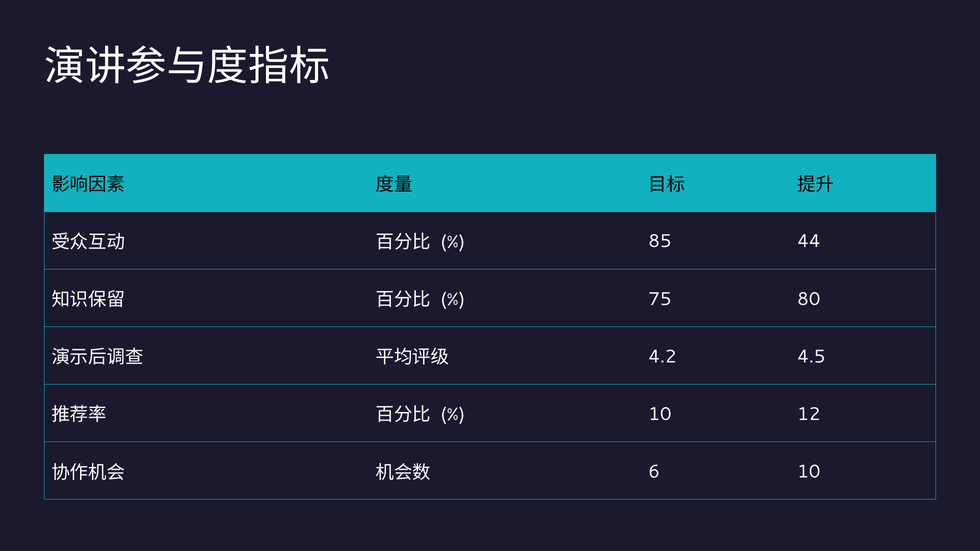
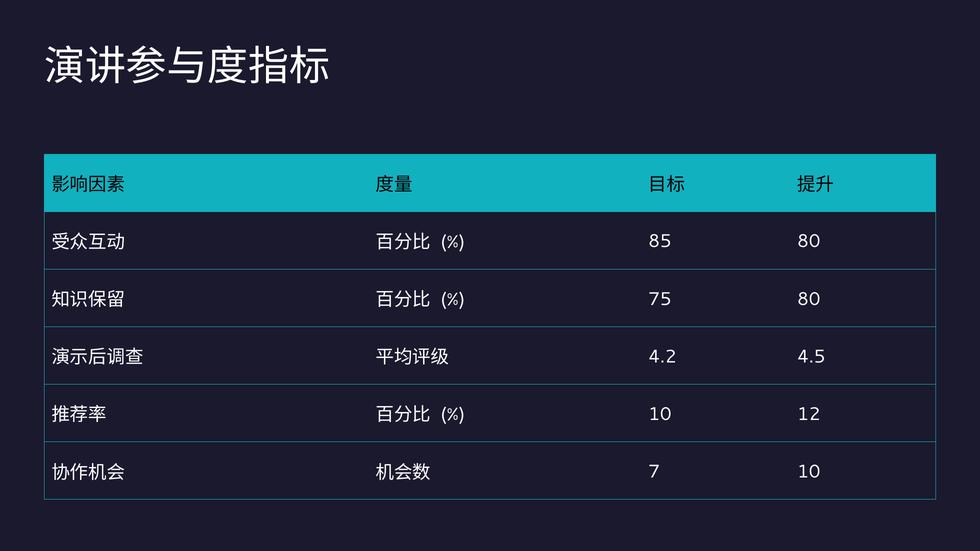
85 44: 44 -> 80 (809, 242)
6: 6 -> 7 (654, 472)
